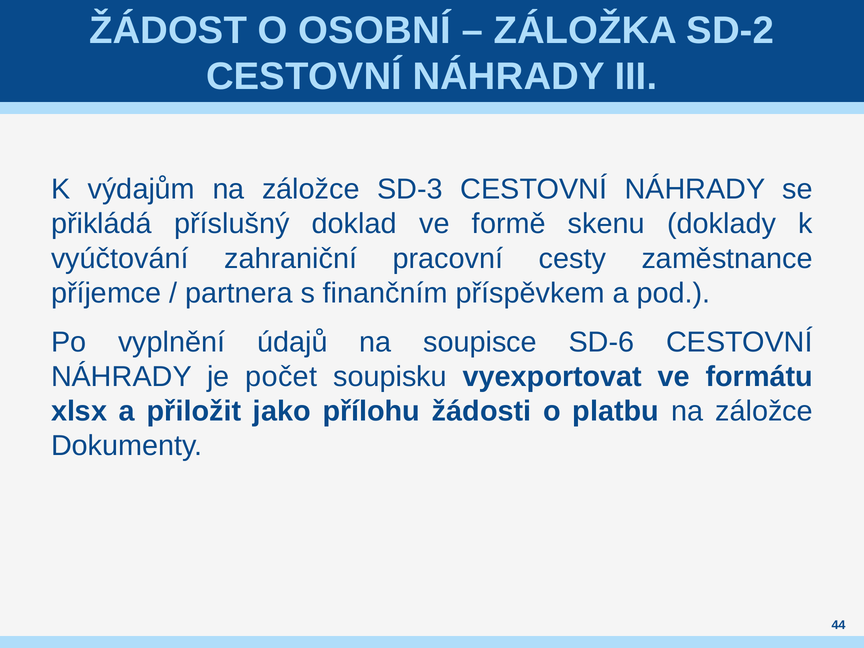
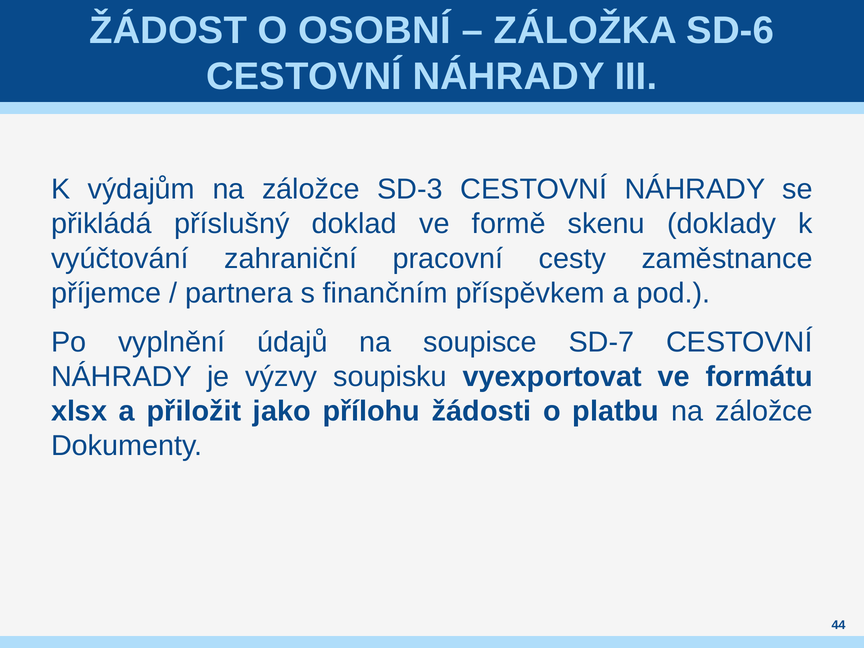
SD-2: SD-2 -> SD-6 (730, 31)
SD-6: SD-6 -> SD-7 (602, 342)
počet: počet -> výzvy (281, 377)
